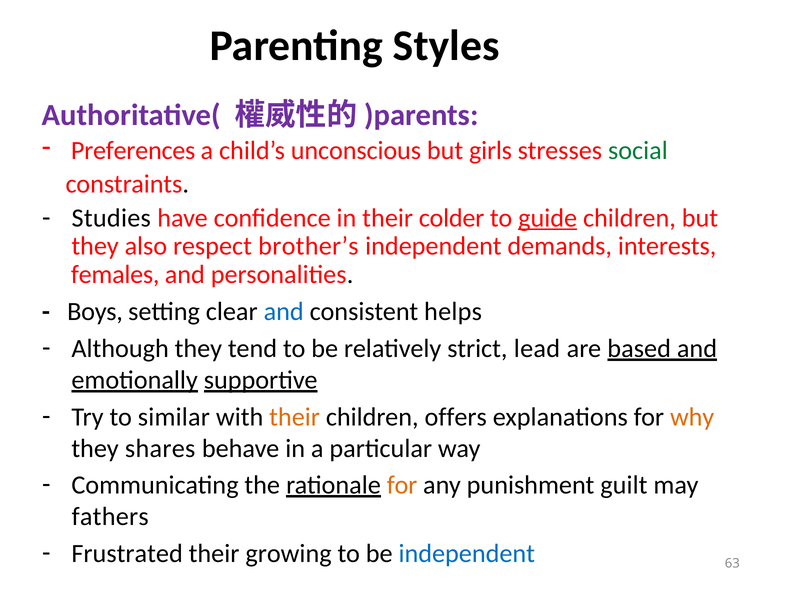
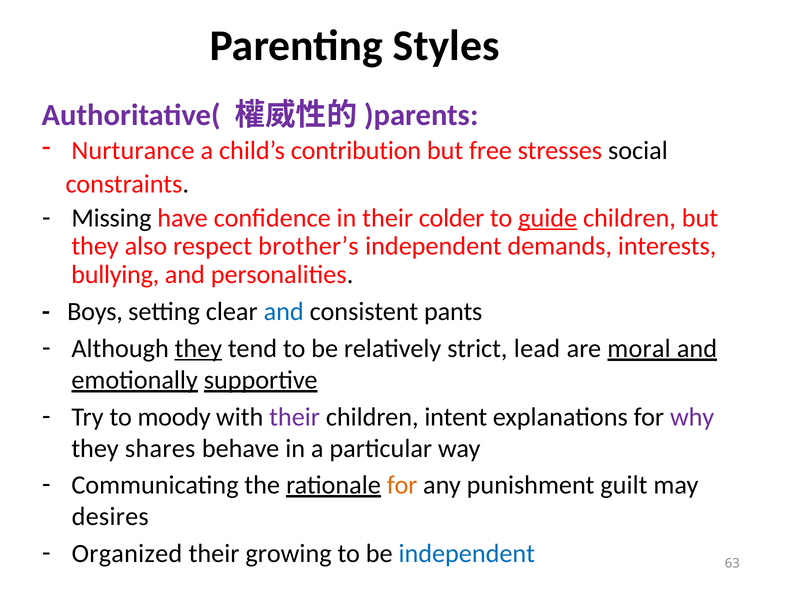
Preferences: Preferences -> Nurturance (133, 151)
unconscious: unconscious -> contribution (356, 151)
girls: girls -> free (491, 151)
social colour: green -> black (638, 151)
Studies: Studies -> Missing (111, 218)
females: females -> bullying (115, 274)
helps: helps -> pants (453, 311)
they underline: none -> present (198, 348)
based: based -> moral (639, 348)
similar: similar -> moody (174, 416)
their colour: orange -> purple (295, 416)
offers: offers -> intent (456, 416)
why colour: orange -> purple (692, 416)
fathers: fathers -> desires (110, 516)
Frustrated: Frustrated -> Organized (127, 553)
